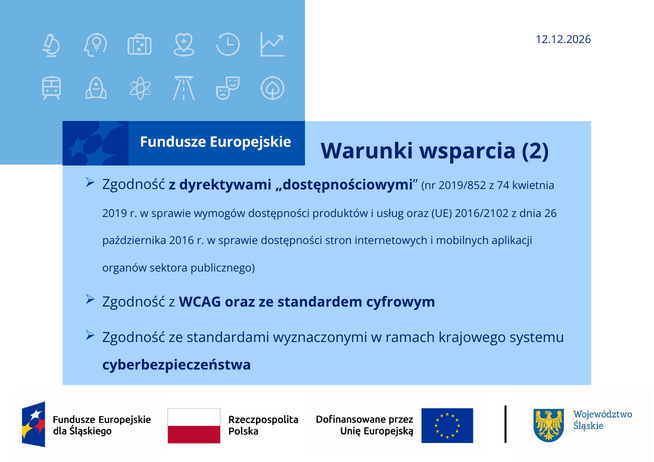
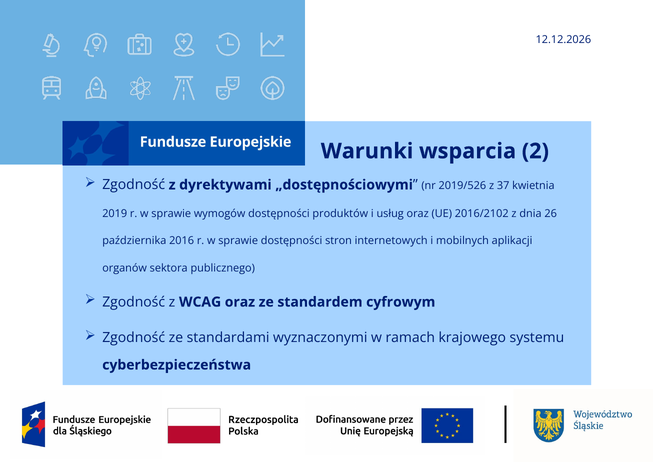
2019/852: 2019/852 -> 2019/526 (462, 186)
74: 74 -> 37 (503, 186)
